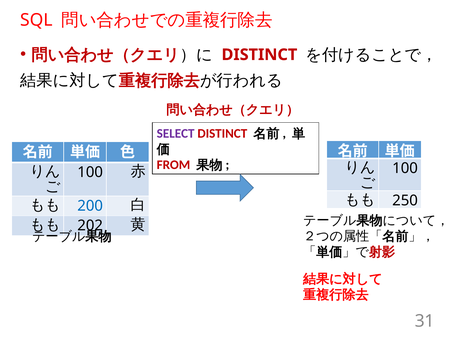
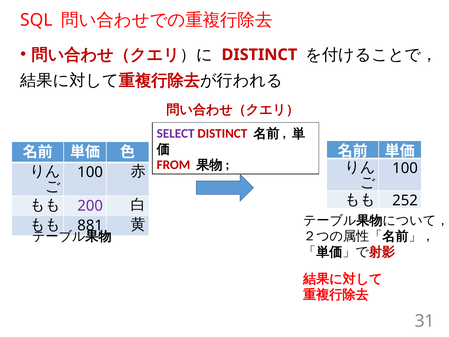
250: 250 -> 252 (405, 200)
200 colour: blue -> purple (90, 206)
202: 202 -> 881 (90, 225)
